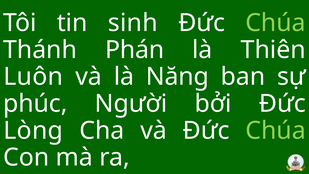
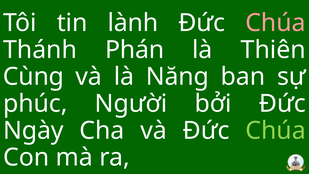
sinh: sinh -> lành (133, 23)
Chúa colour: light green -> pink (275, 23)
Luôn: Luôn -> Cùng (33, 77)
Lòng: Lòng -> Ngày (33, 130)
